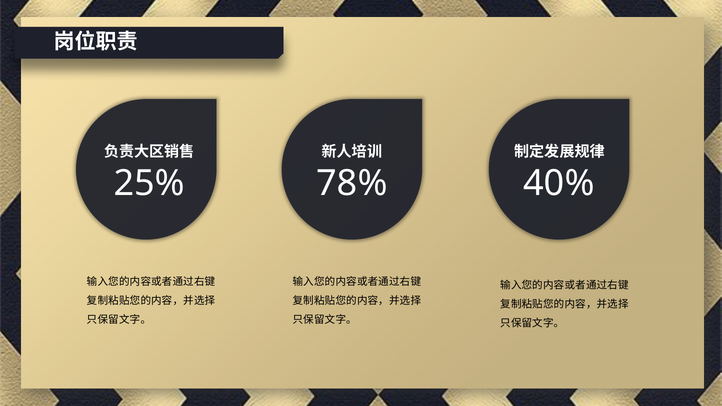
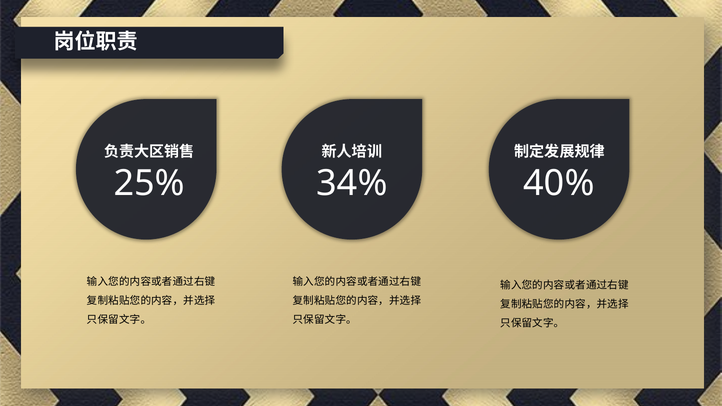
78%: 78% -> 34% (352, 183)
